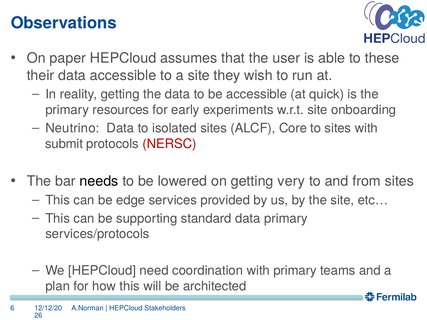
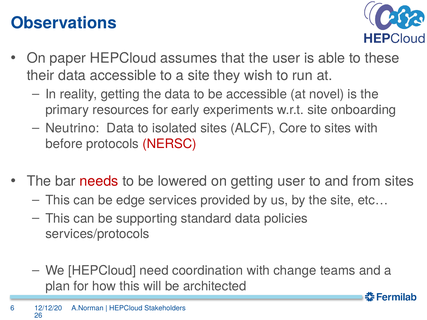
quick: quick -> novel (327, 94)
submit: submit -> before (64, 144)
needs colour: black -> red (99, 181)
getting very: very -> user (291, 181)
data primary: primary -> policies (286, 219)
with primary: primary -> change (295, 271)
